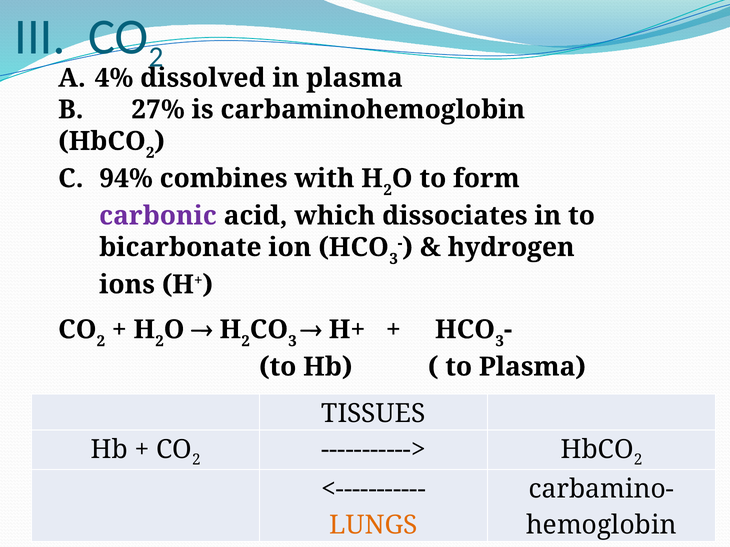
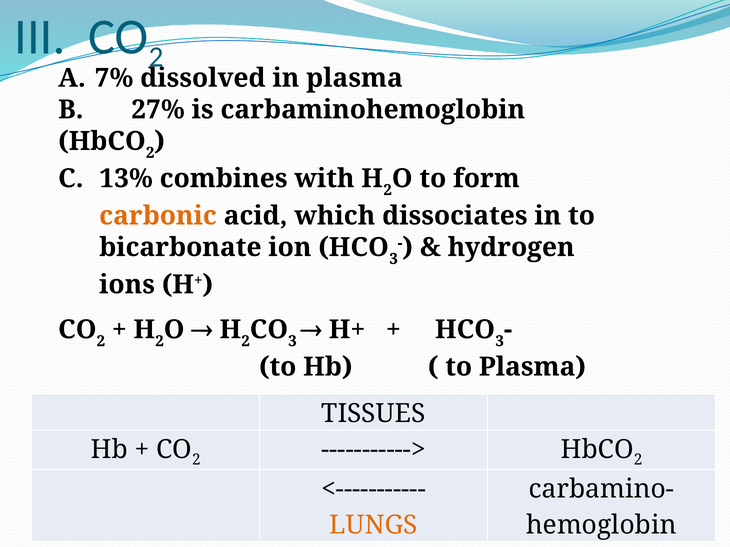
4%: 4% -> 7% (114, 78)
94%: 94% -> 13% (126, 179)
carbonic colour: purple -> orange (158, 216)
